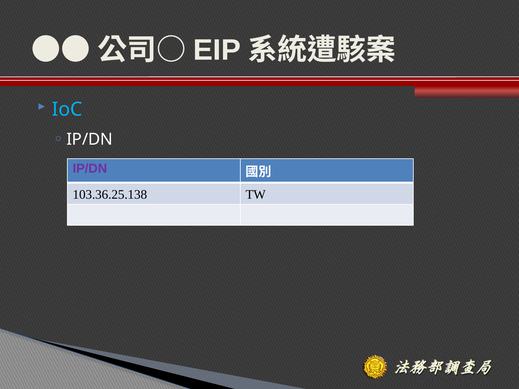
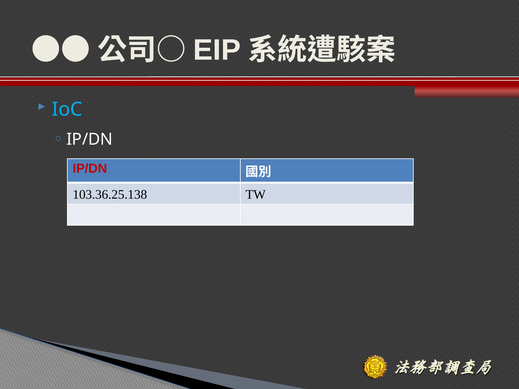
IP/DN colour: purple -> red (90, 169)
